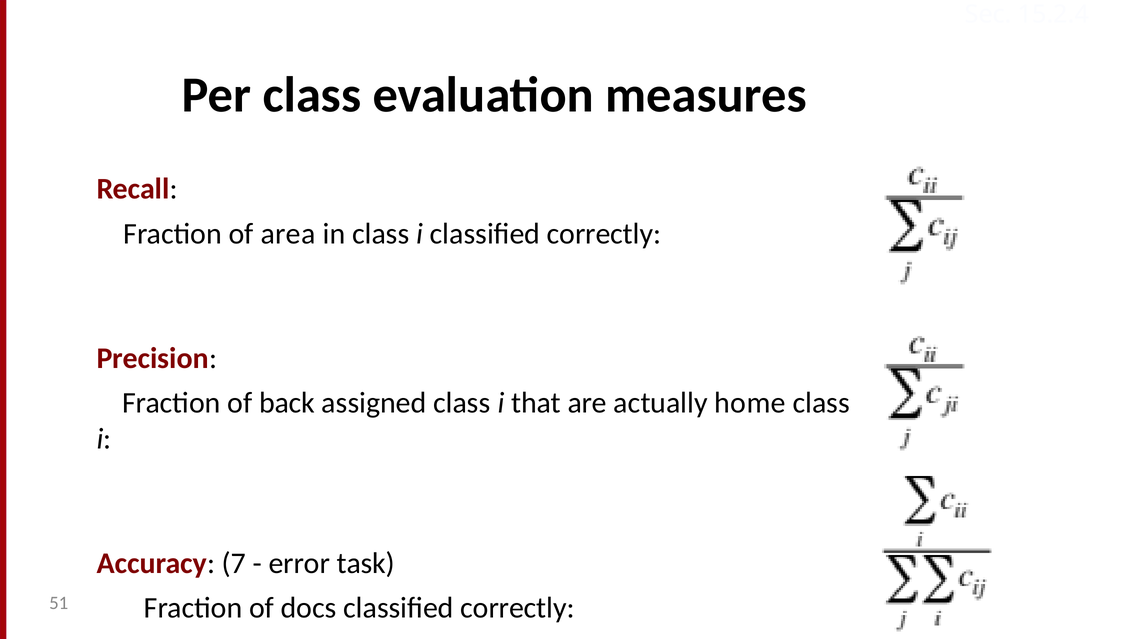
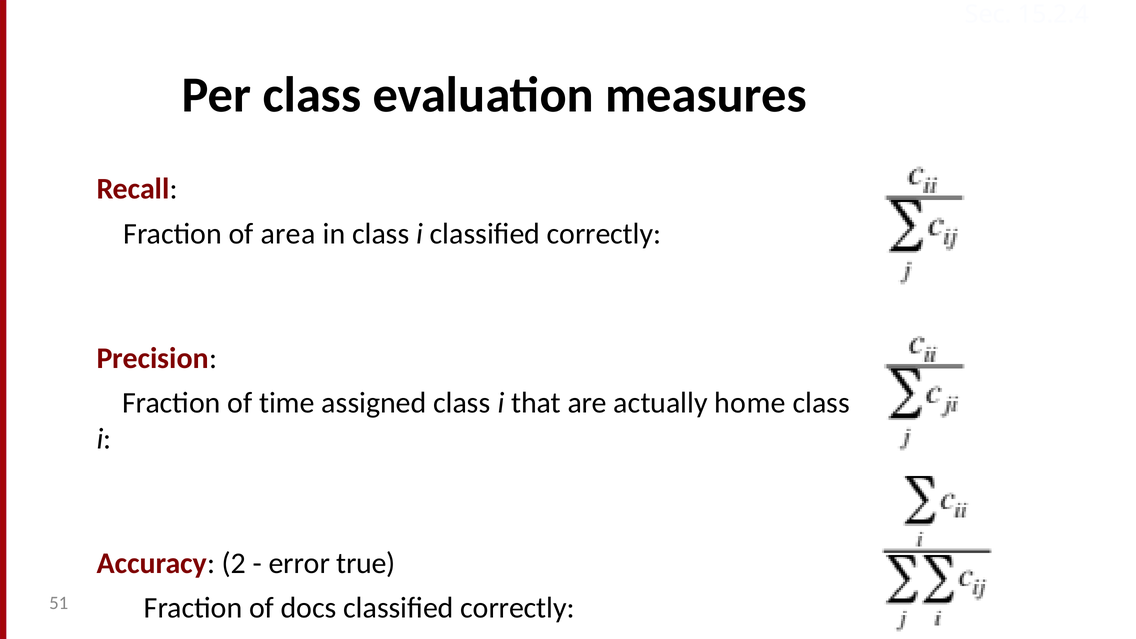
back: back -> time (287, 403)
7: 7 -> 2 (234, 563)
task: task -> true (366, 563)
